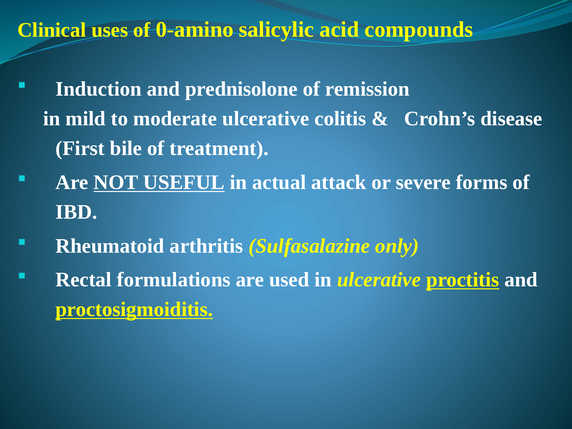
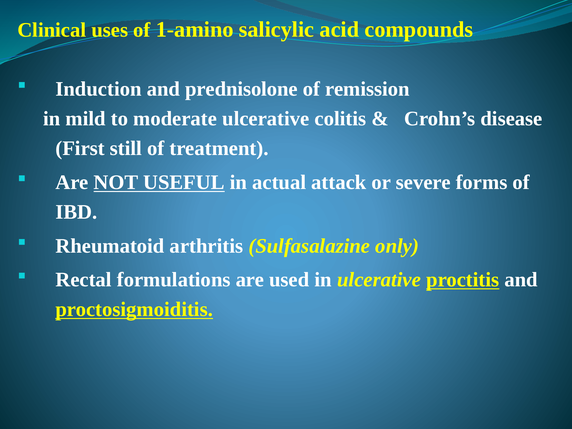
0-amino: 0-amino -> 1-amino (195, 30)
bile: bile -> still (126, 148)
